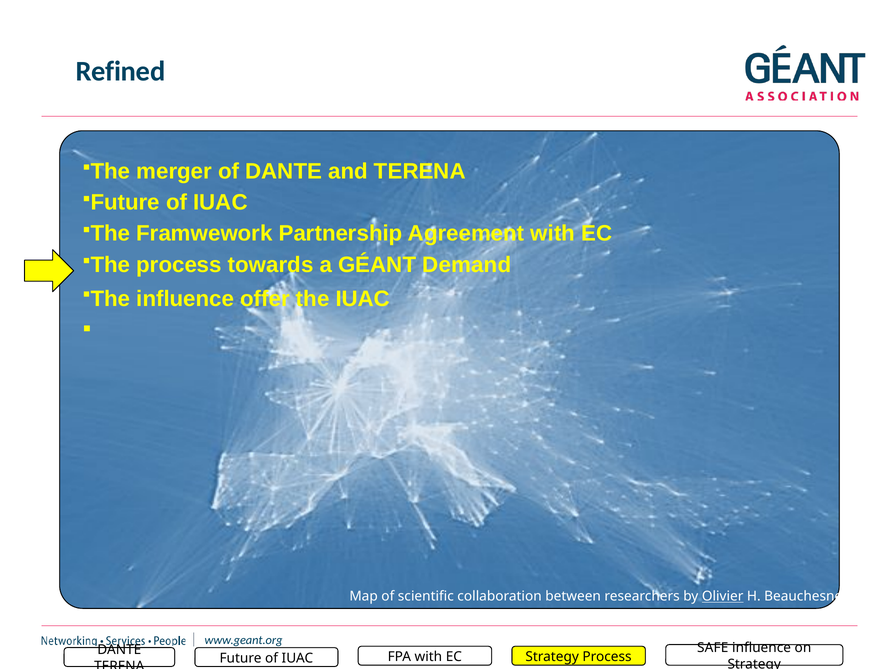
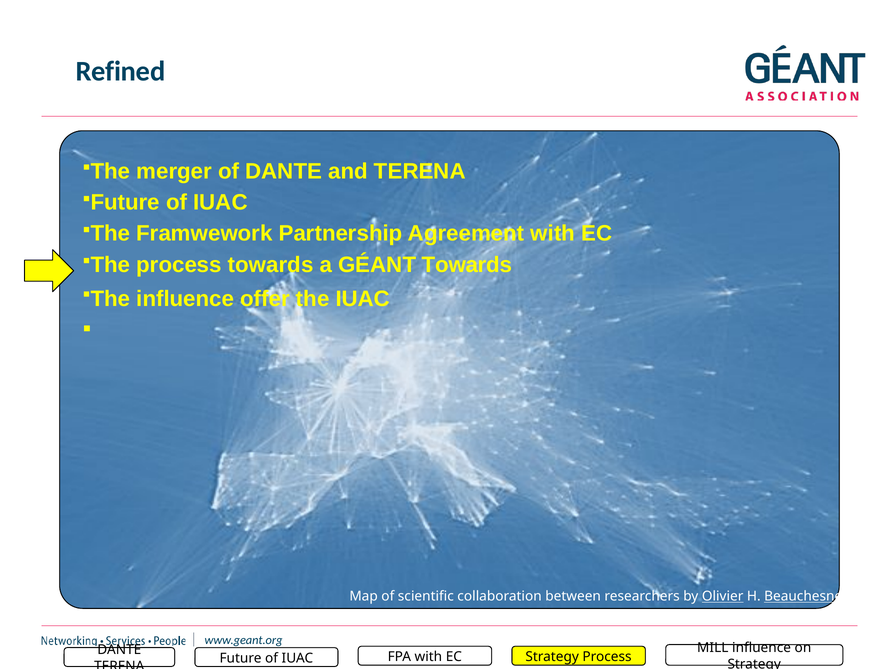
GÉANT Demand: Demand -> Towards (467, 265)
Beauchesne underline: none -> present (803, 596)
SAFE: SAFE -> MILL (713, 648)
